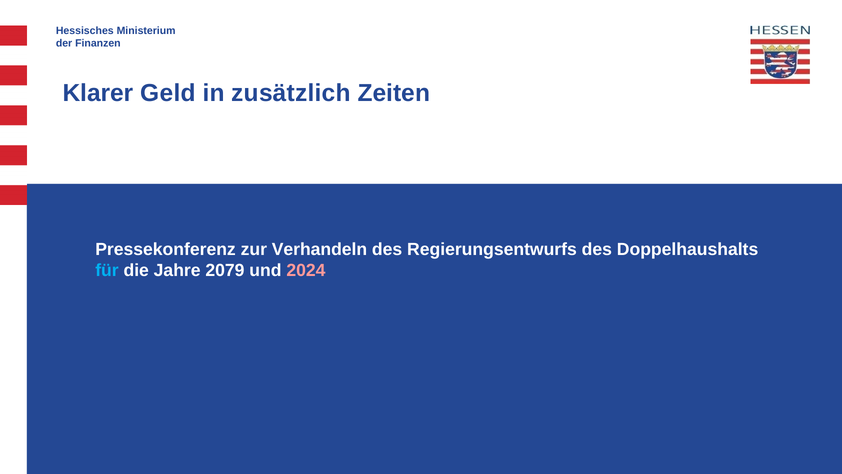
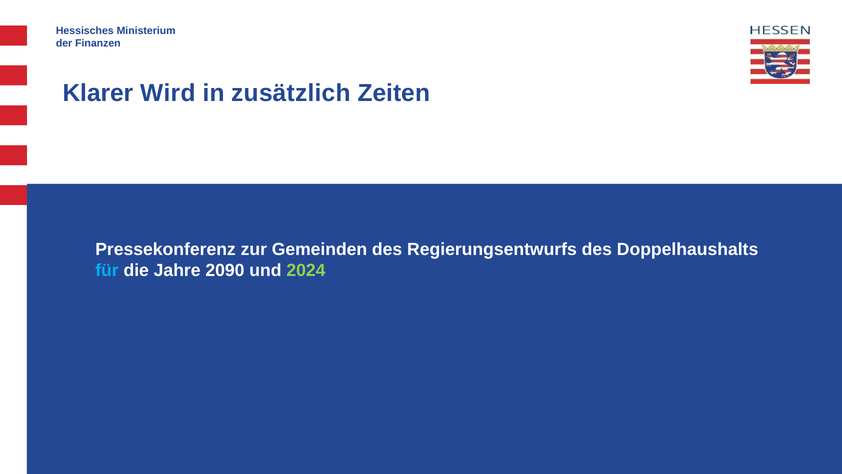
Geld: Geld -> Wird (168, 93)
Verhandeln: Verhandeln -> Gemeinden (319, 249)
2079: 2079 -> 2090 (225, 270)
2024 colour: pink -> light green (306, 270)
